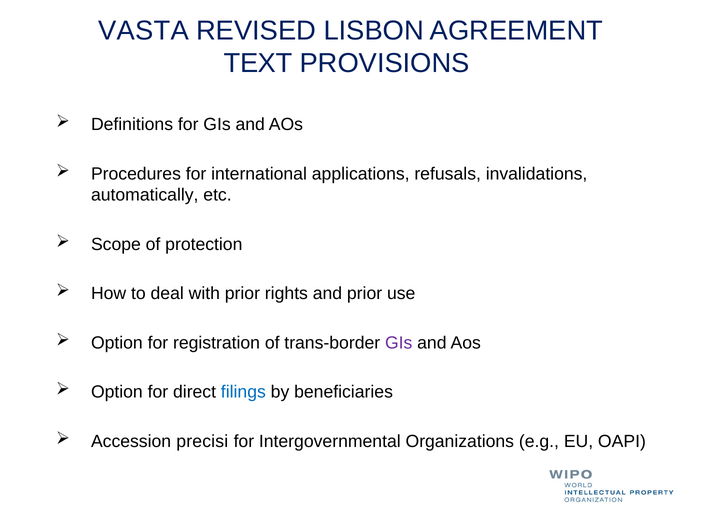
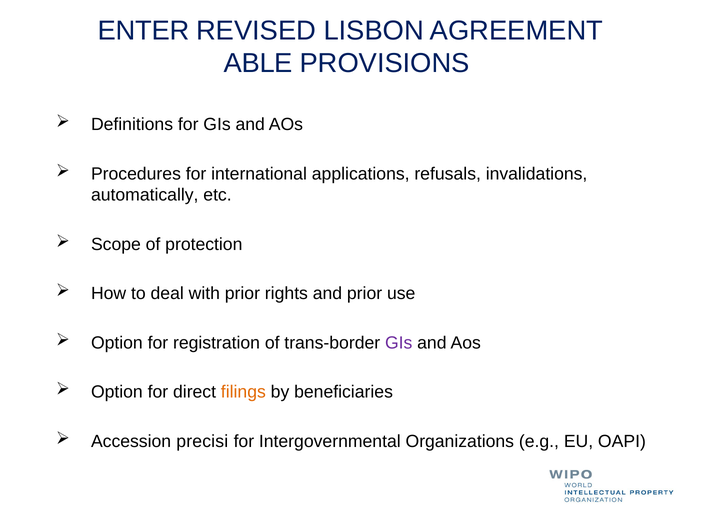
VASTA: VASTA -> ENTER (144, 30)
TEXT: TEXT -> ABLE (258, 63)
filings colour: blue -> orange (243, 392)
